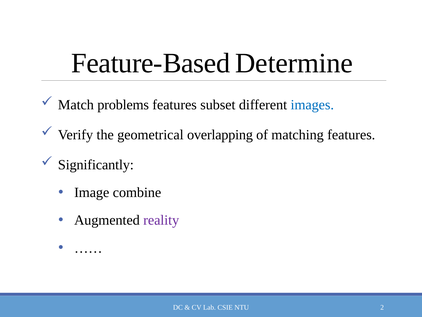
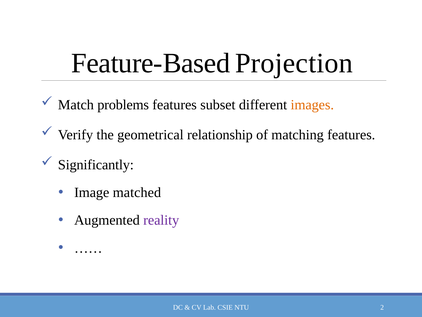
Determine: Determine -> Projection (294, 63)
images colour: blue -> orange (312, 105)
overlapping: overlapping -> relationship (220, 135)
combine: combine -> matched (137, 192)
